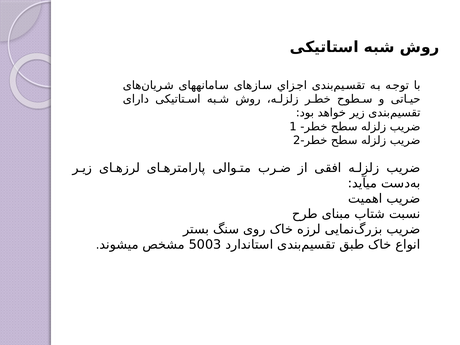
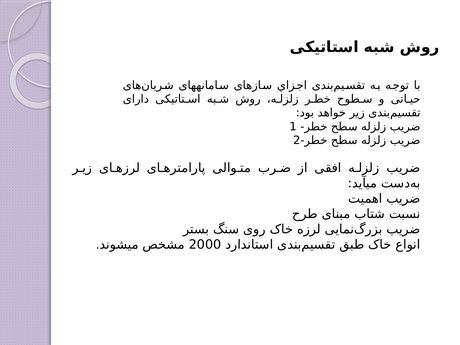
5003: 5003 -> 2000 (205, 245)
